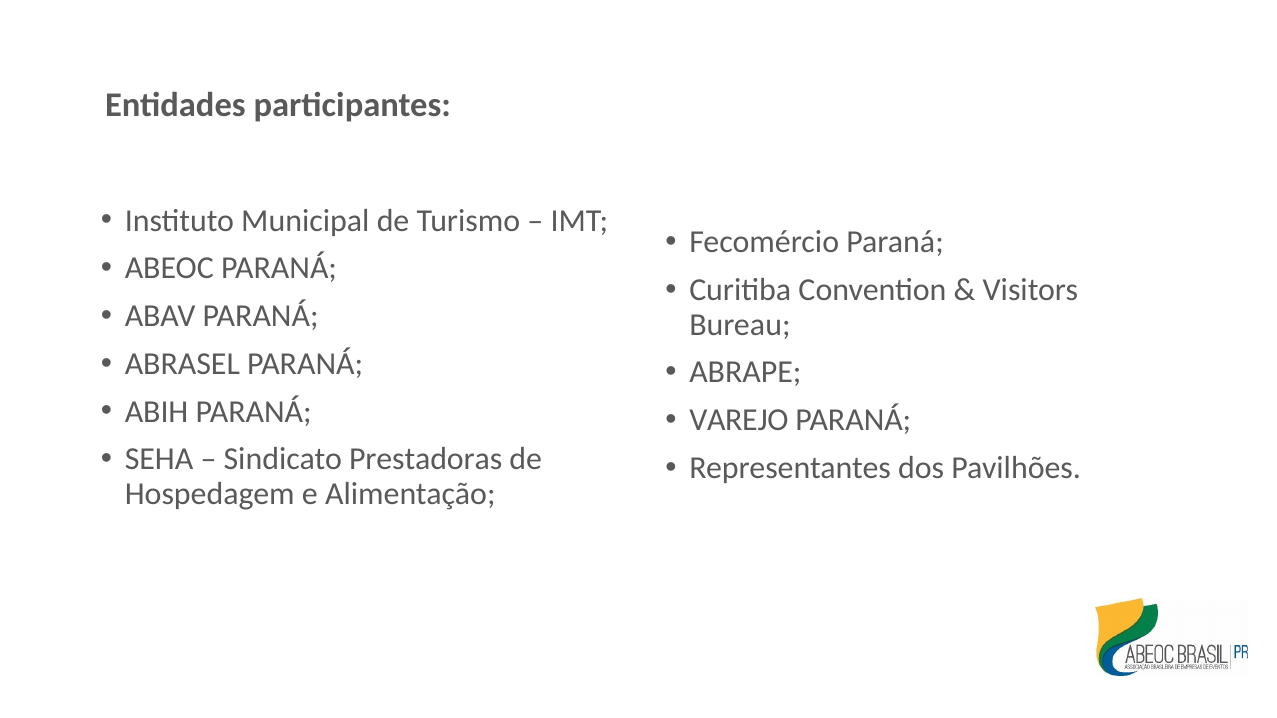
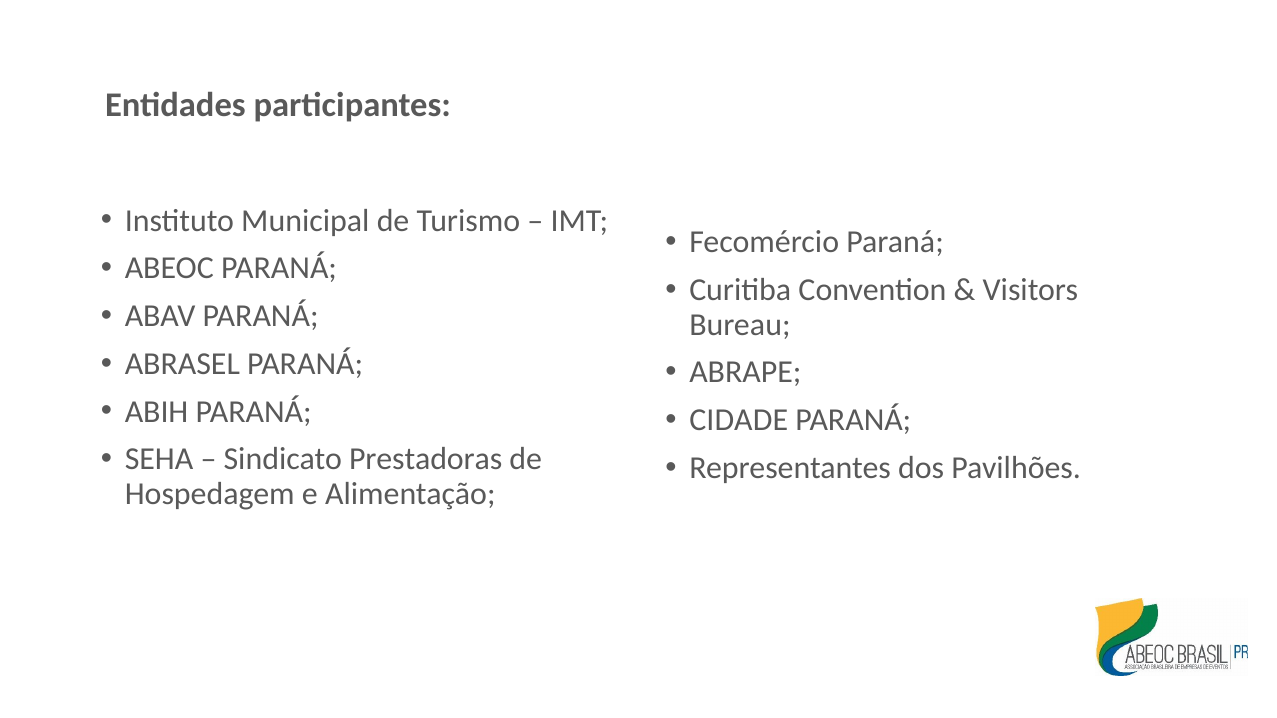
VAREJO: VAREJO -> CIDADE (739, 420)
